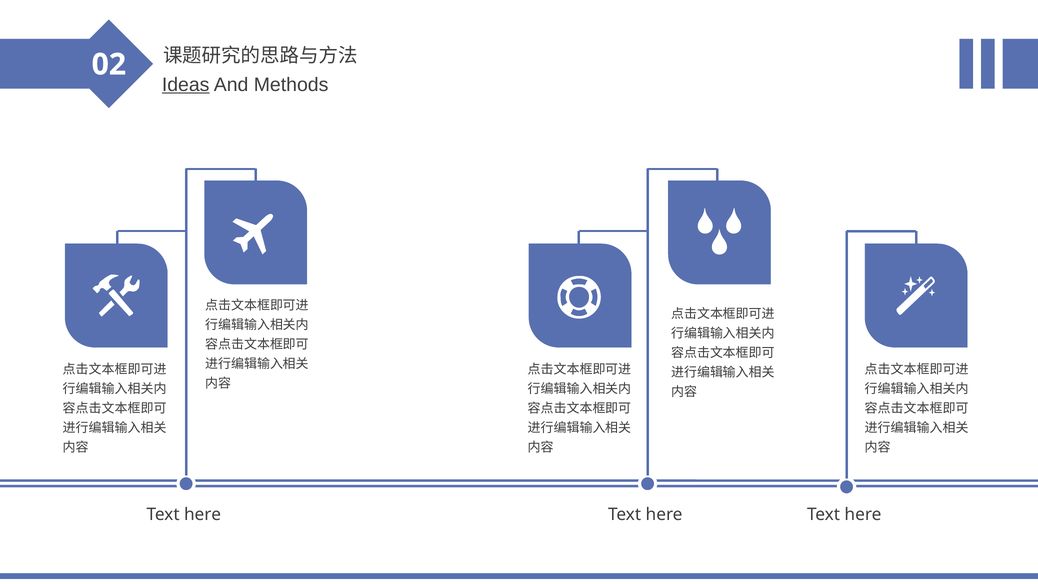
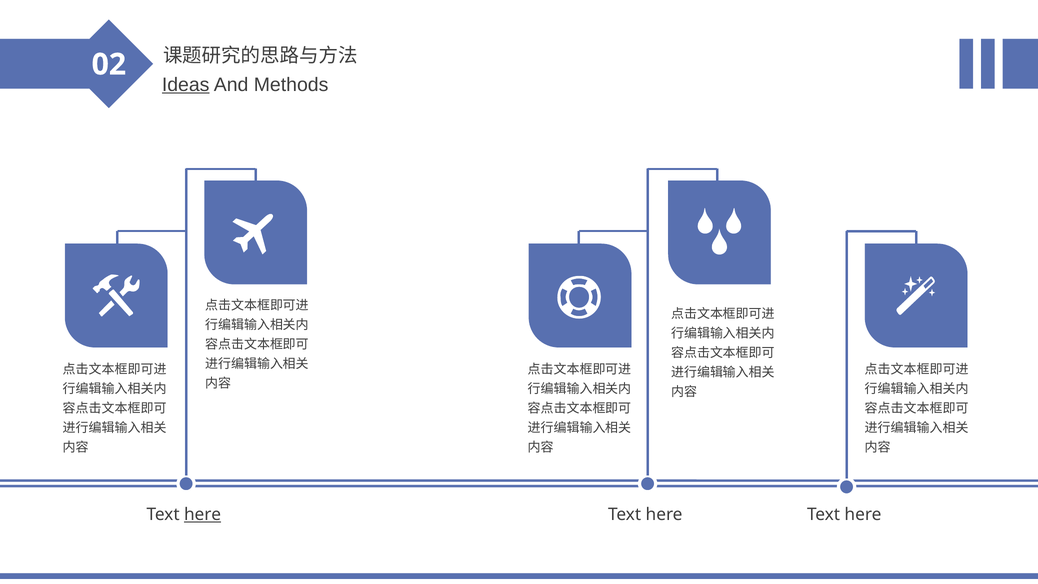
here underline: none -> present (203, 514)
